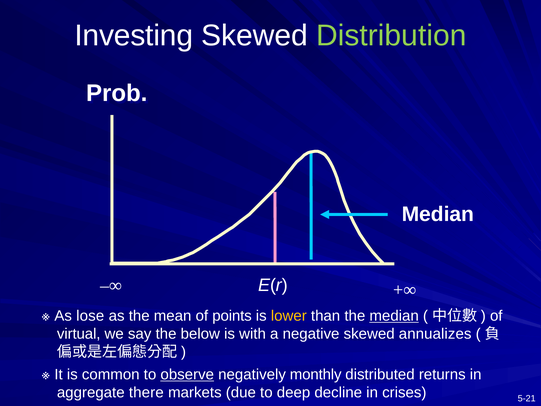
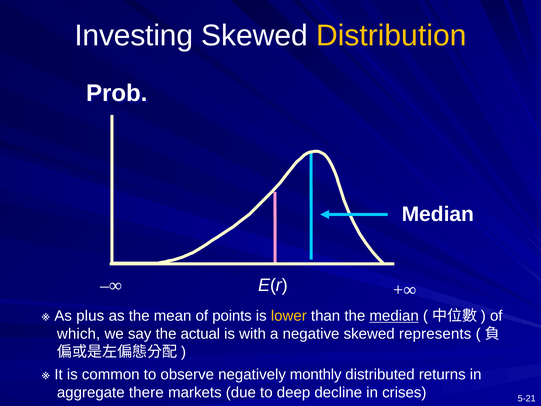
Distribution colour: light green -> yellow (391, 36)
lose: lose -> plus (90, 316)
virtual: virtual -> which (79, 334)
below: below -> actual (200, 334)
annualizes: annualizes -> represents (435, 334)
observe underline: present -> none (187, 374)
